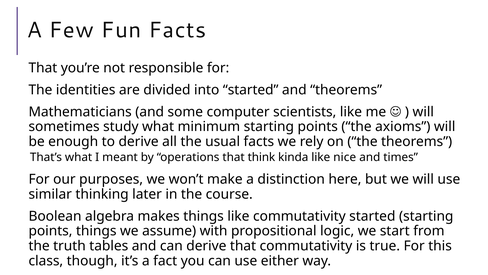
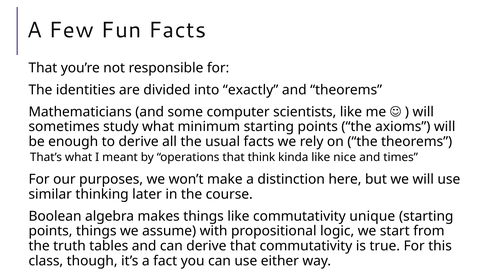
into started: started -> exactly (251, 90)
commutativity started: started -> unique (372, 216)
